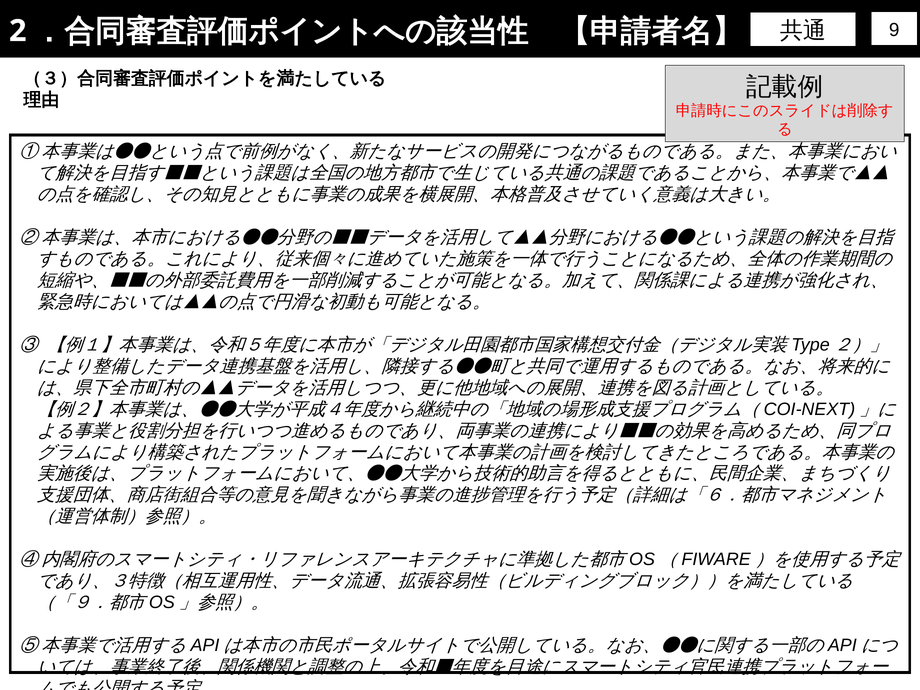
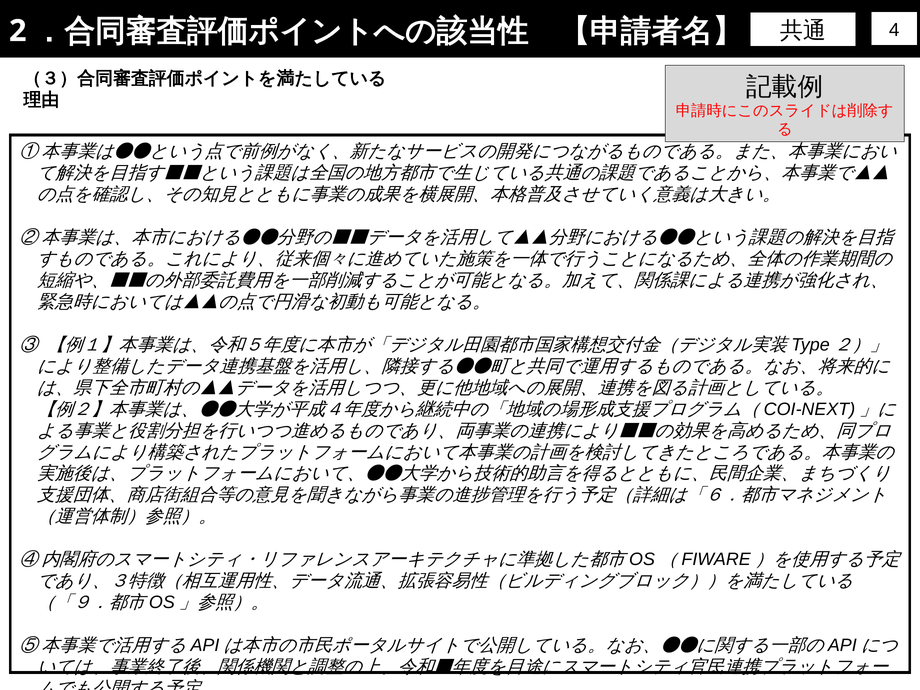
9: 9 -> 4 (894, 30)
